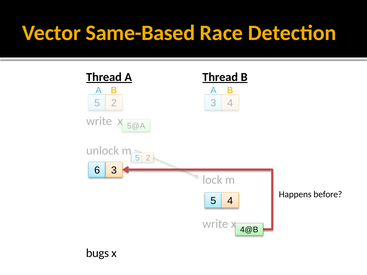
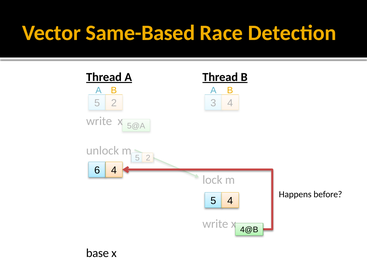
6 3: 3 -> 4 (114, 170)
bugs: bugs -> base (97, 253)
